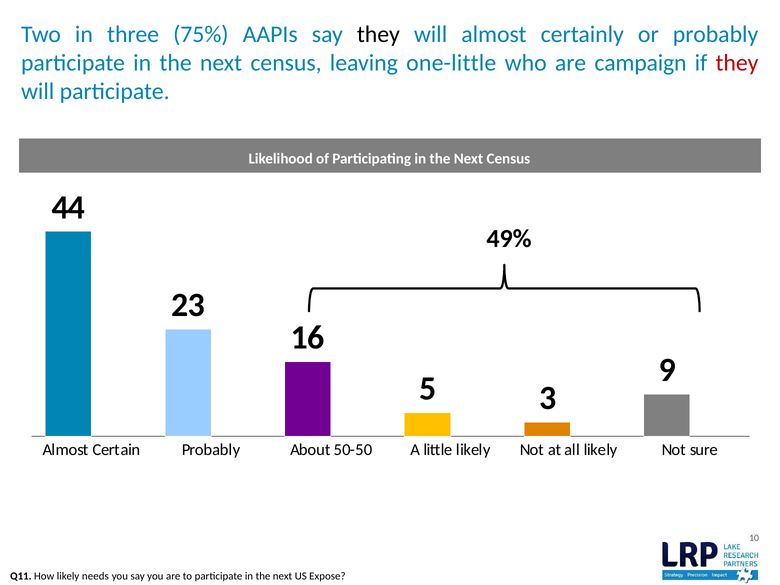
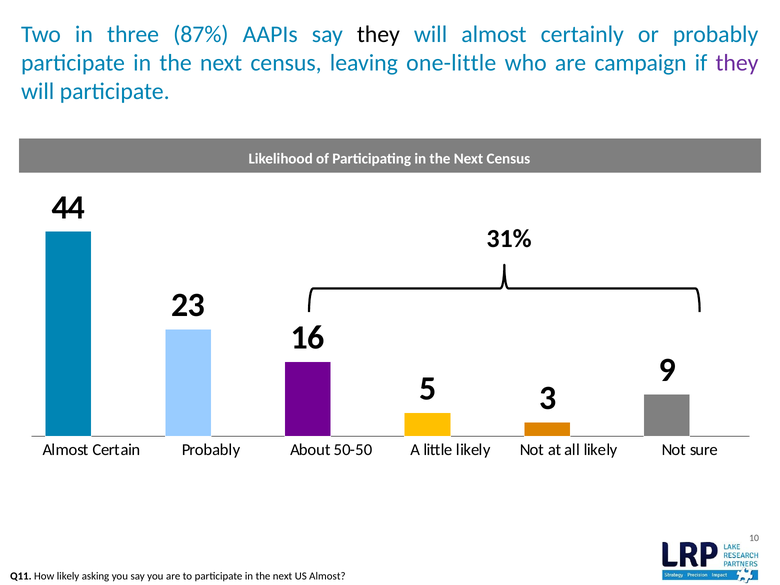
75%: 75% -> 87% (201, 34)
they colour: red -> purple (737, 63)
49%: 49% -> 31% (509, 239)
needs: needs -> asking (95, 576)
US Expose: Expose -> Almost (327, 576)
